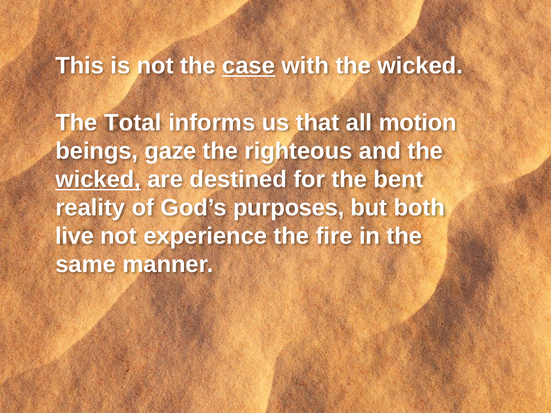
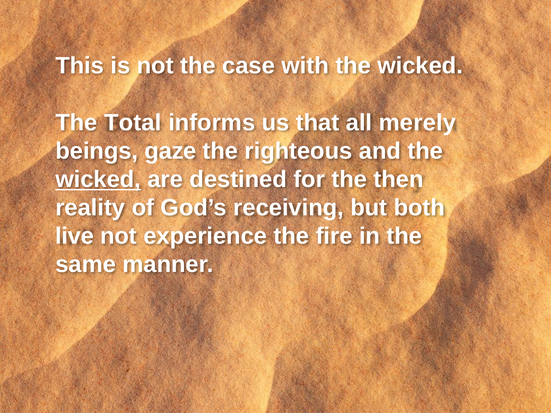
case underline: present -> none (249, 66)
motion: motion -> merely (417, 123)
bent: bent -> then (399, 179)
purposes: purposes -> receiving (289, 208)
